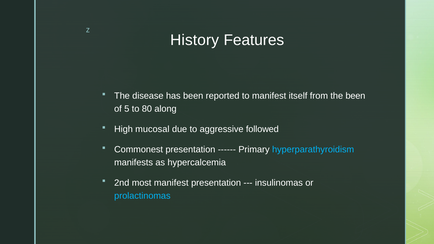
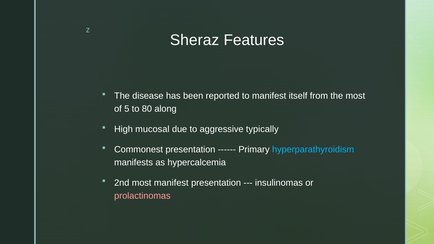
History: History -> Sheraz (195, 40)
the been: been -> most (355, 96)
followed: followed -> typically (262, 129)
prolactinomas colour: light blue -> pink (142, 196)
